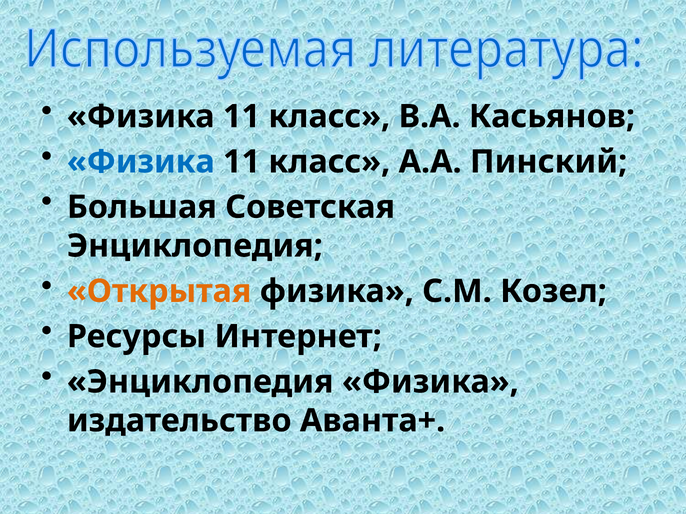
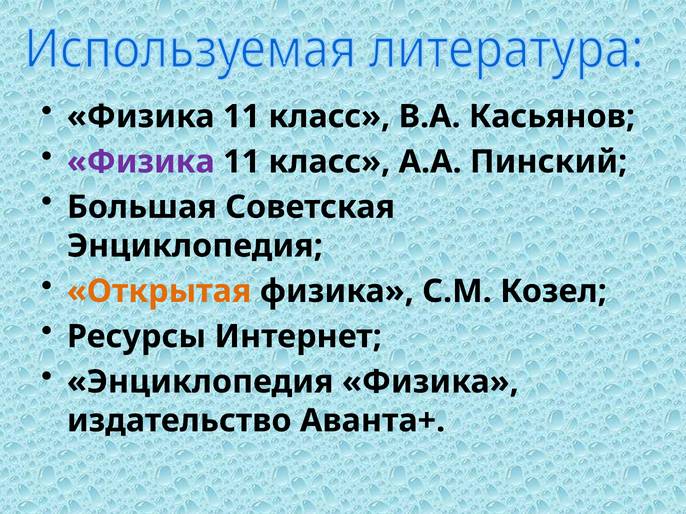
Физика colour: blue -> purple (141, 162)
